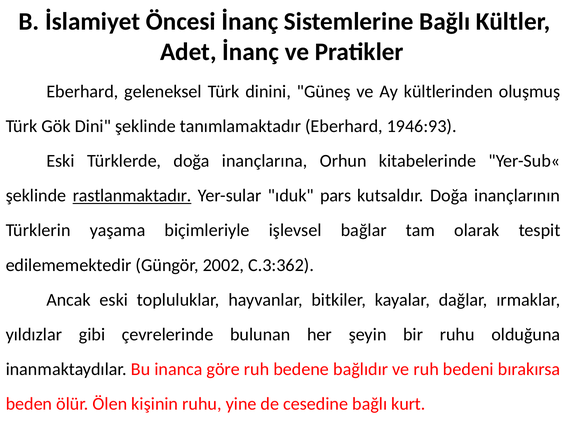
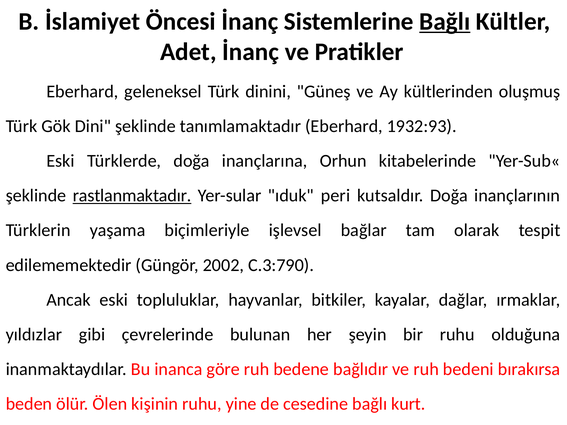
Bağlı underline: none -> present (445, 21)
1946:93: 1946:93 -> 1932:93 (422, 126)
pars: pars -> peri (336, 196)
C.3:362: C.3:362 -> C.3:790 (281, 265)
